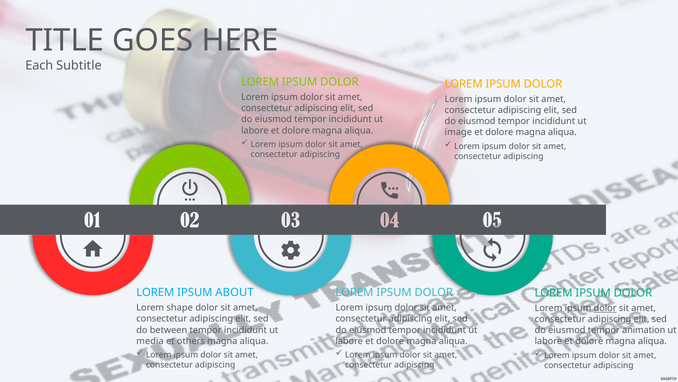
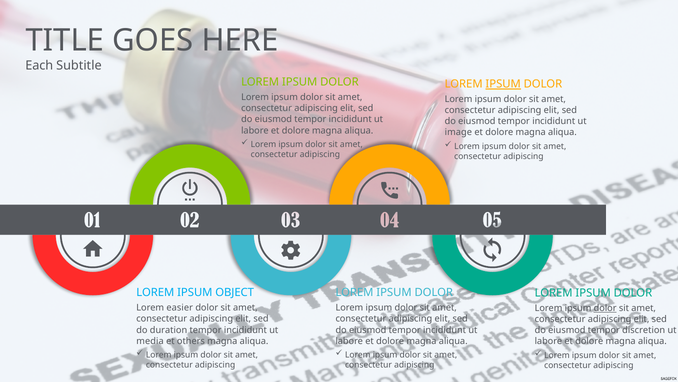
IPSUM underline: none -> present (503, 84)
ABOUT: ABOUT -> OBJECT (235, 292)
shape: shape -> easier (180, 307)
between: between -> duration (169, 329)
animation: animation -> discretion (644, 330)
